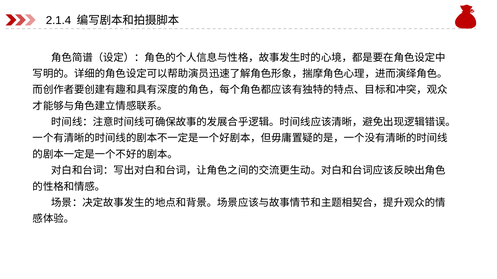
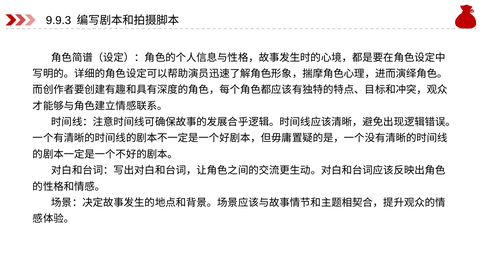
2.1.4: 2.1.4 -> 9.9.3 (58, 20)
